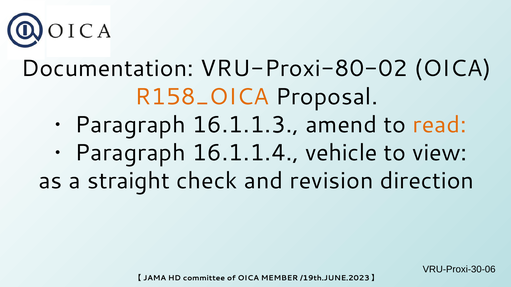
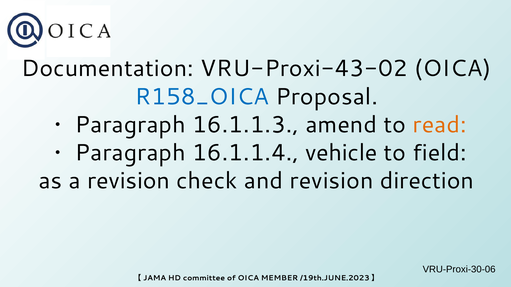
VRU-Proxi-80-02: VRU-Proxi-80-02 -> VRU-Proxi-43-02 (304, 69)
R158_OICA colour: orange -> blue (202, 97)
view: view -> field (440, 153)
a straight: straight -> revision (129, 181)
